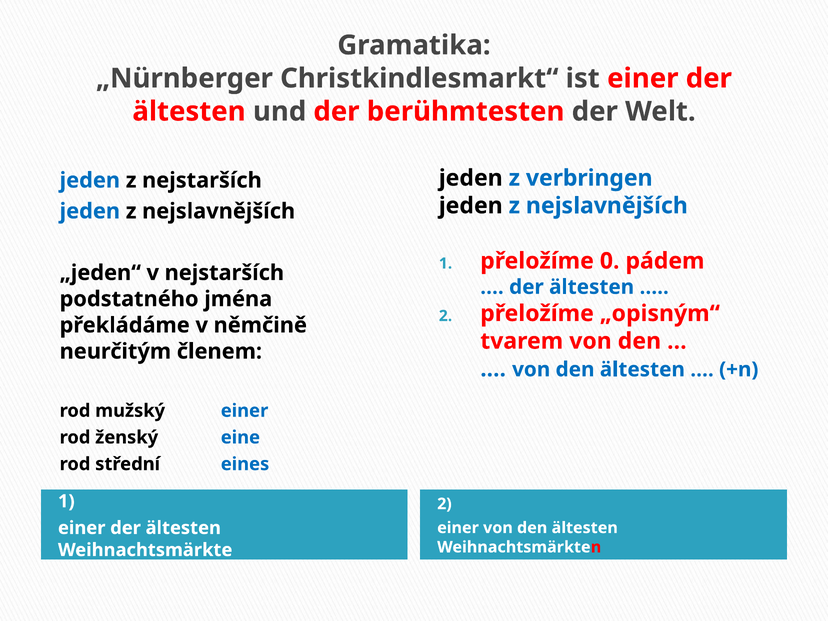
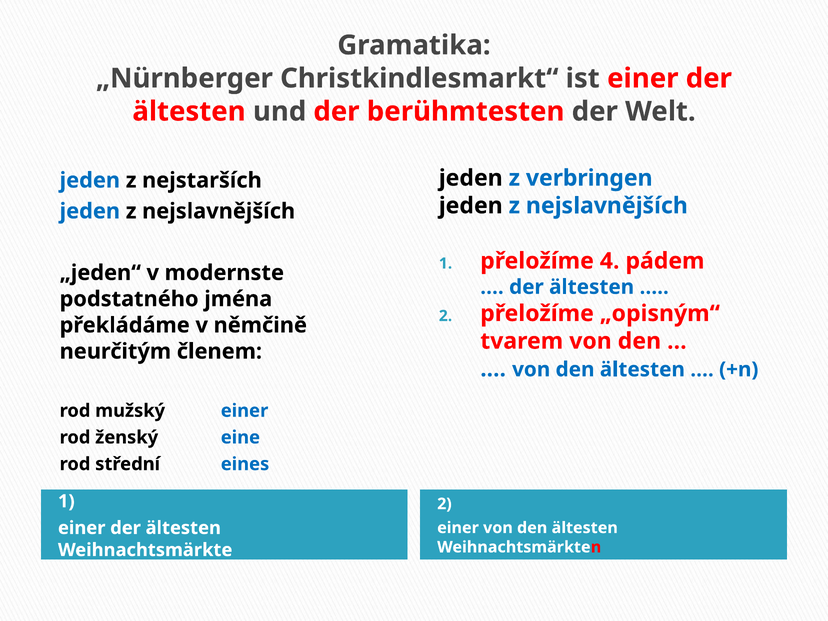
0: 0 -> 4 (610, 261)
v nejstarších: nejstarších -> modernste (224, 273)
